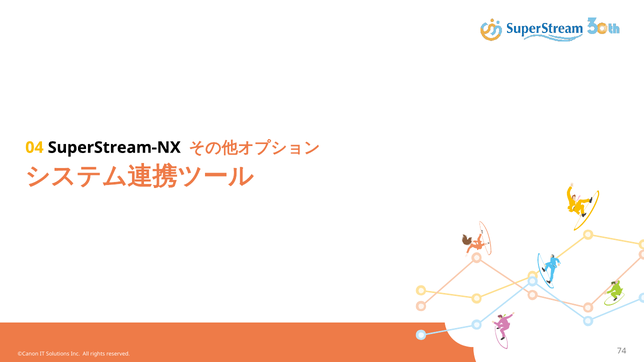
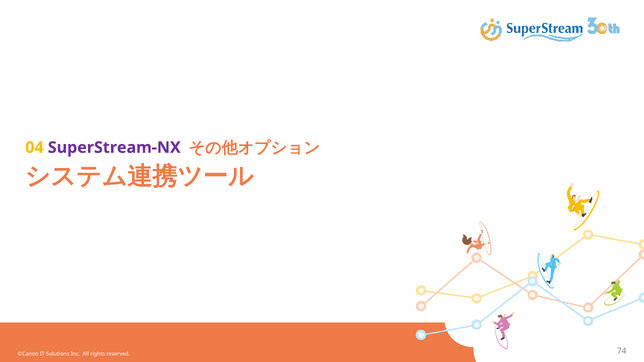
SuperStream-NX colour: black -> purple (114, 148)
